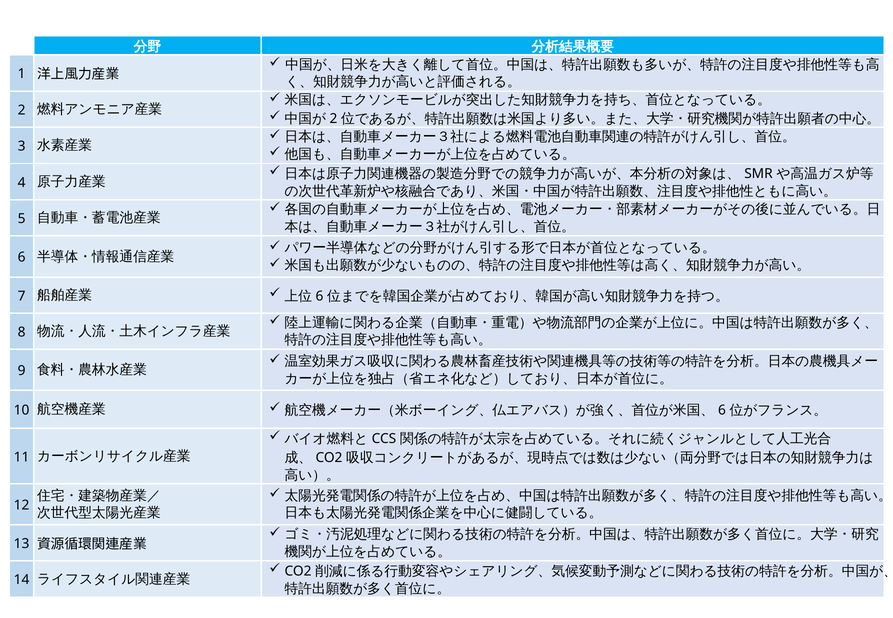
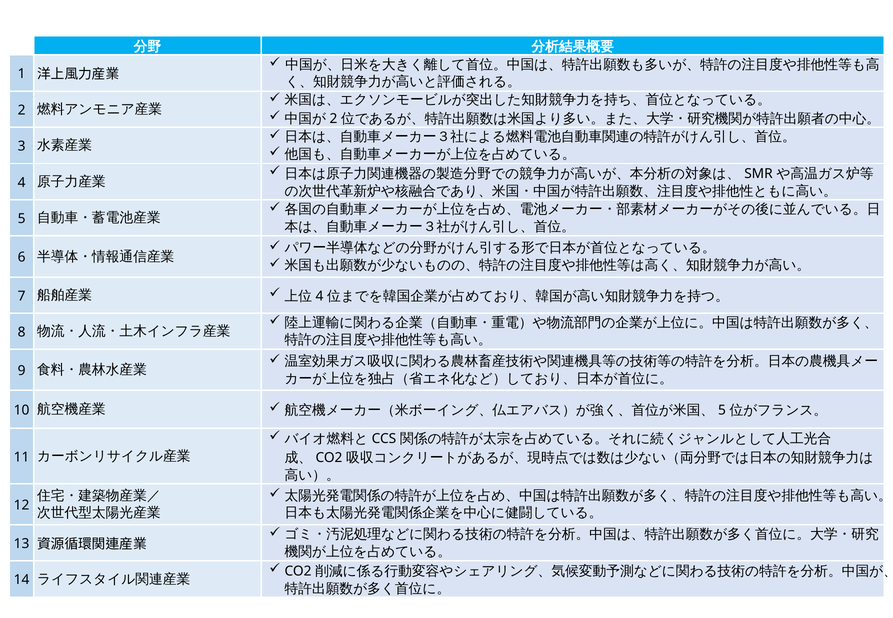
6: 6 -> 4 (319, 296)
6: 6 -> 5 (722, 410)
